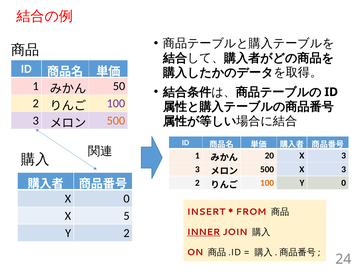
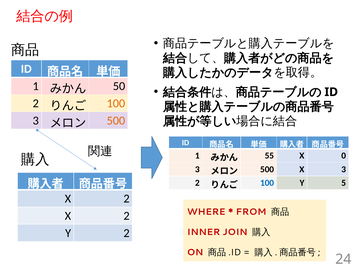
100 colour: purple -> orange (116, 104)
20: 20 -> 55 (269, 156)
3: 3 -> 0 (344, 156)
100 colour: orange -> blue (267, 183)
Y 0: 0 -> 5 (344, 183)
0: 0 -> 2 (127, 199)
INSERT: INSERT -> WHERE (206, 212)
5: 5 -> 2 (127, 216)
INNER underline: present -> none (204, 232)
